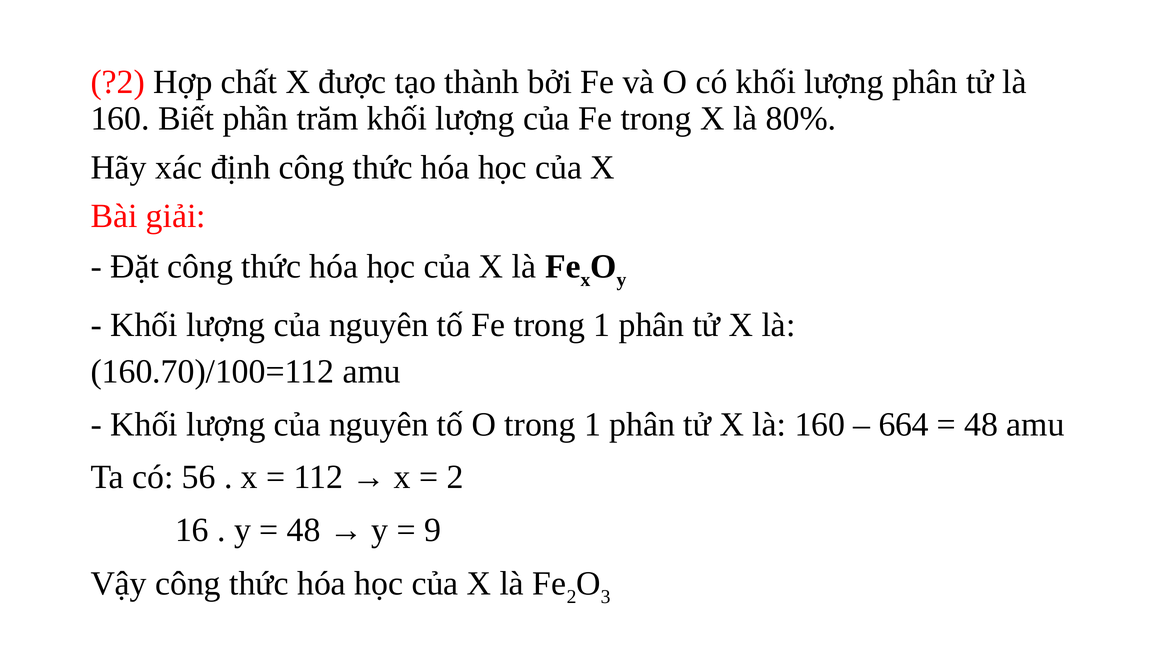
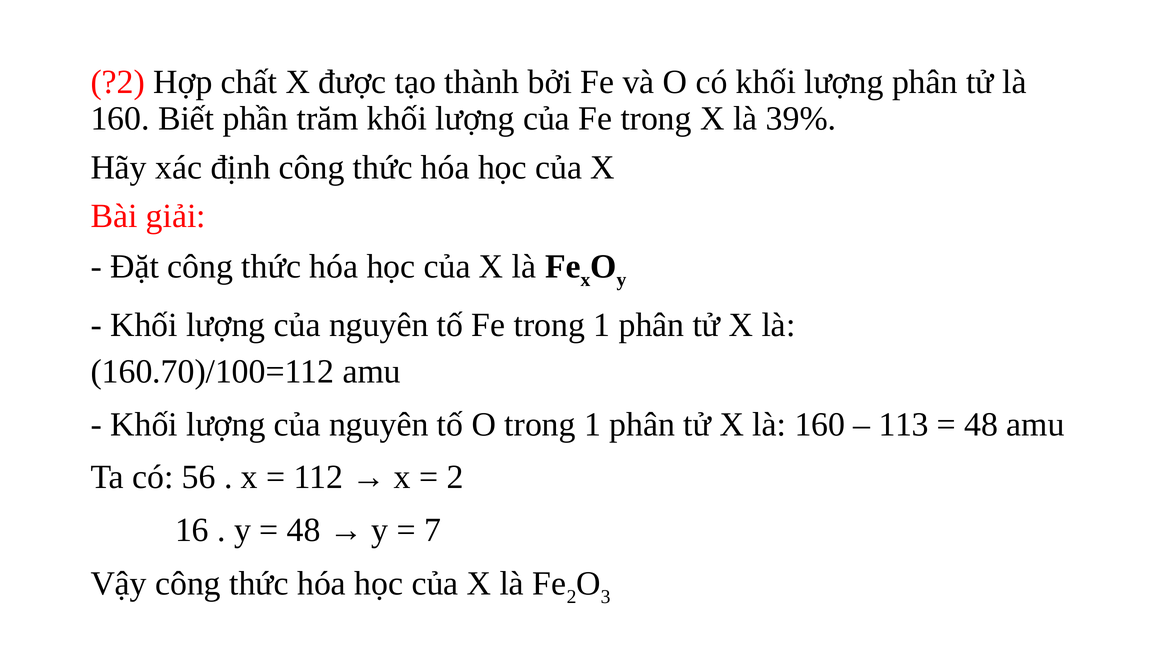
80%: 80% -> 39% (801, 119)
664: 664 -> 113 (904, 424)
9: 9 -> 7 (433, 530)
